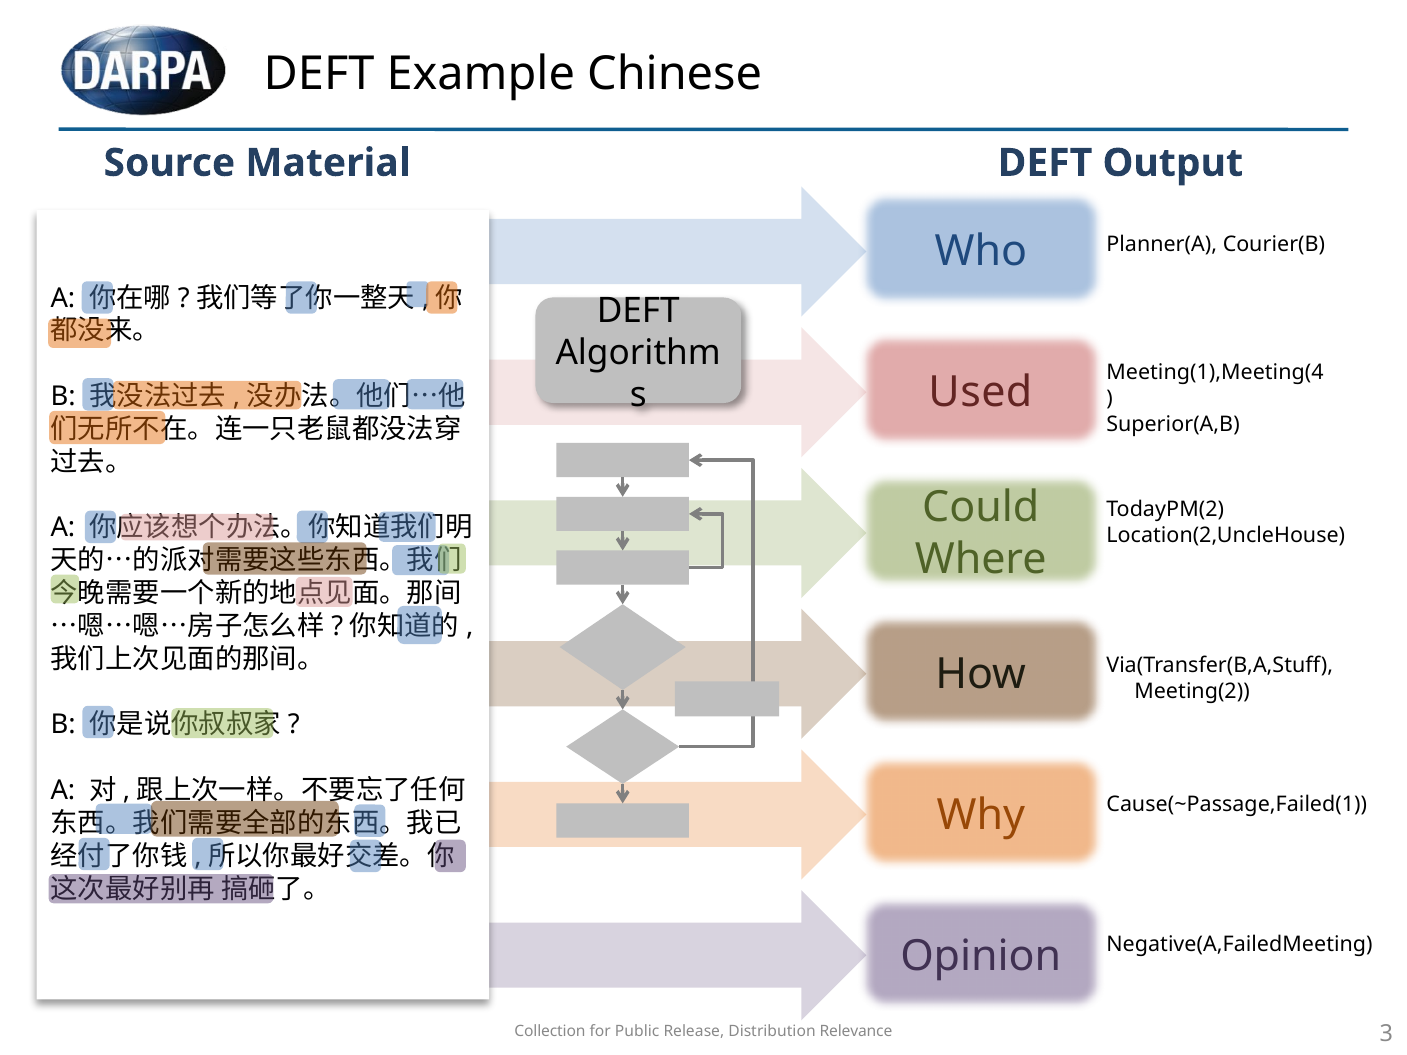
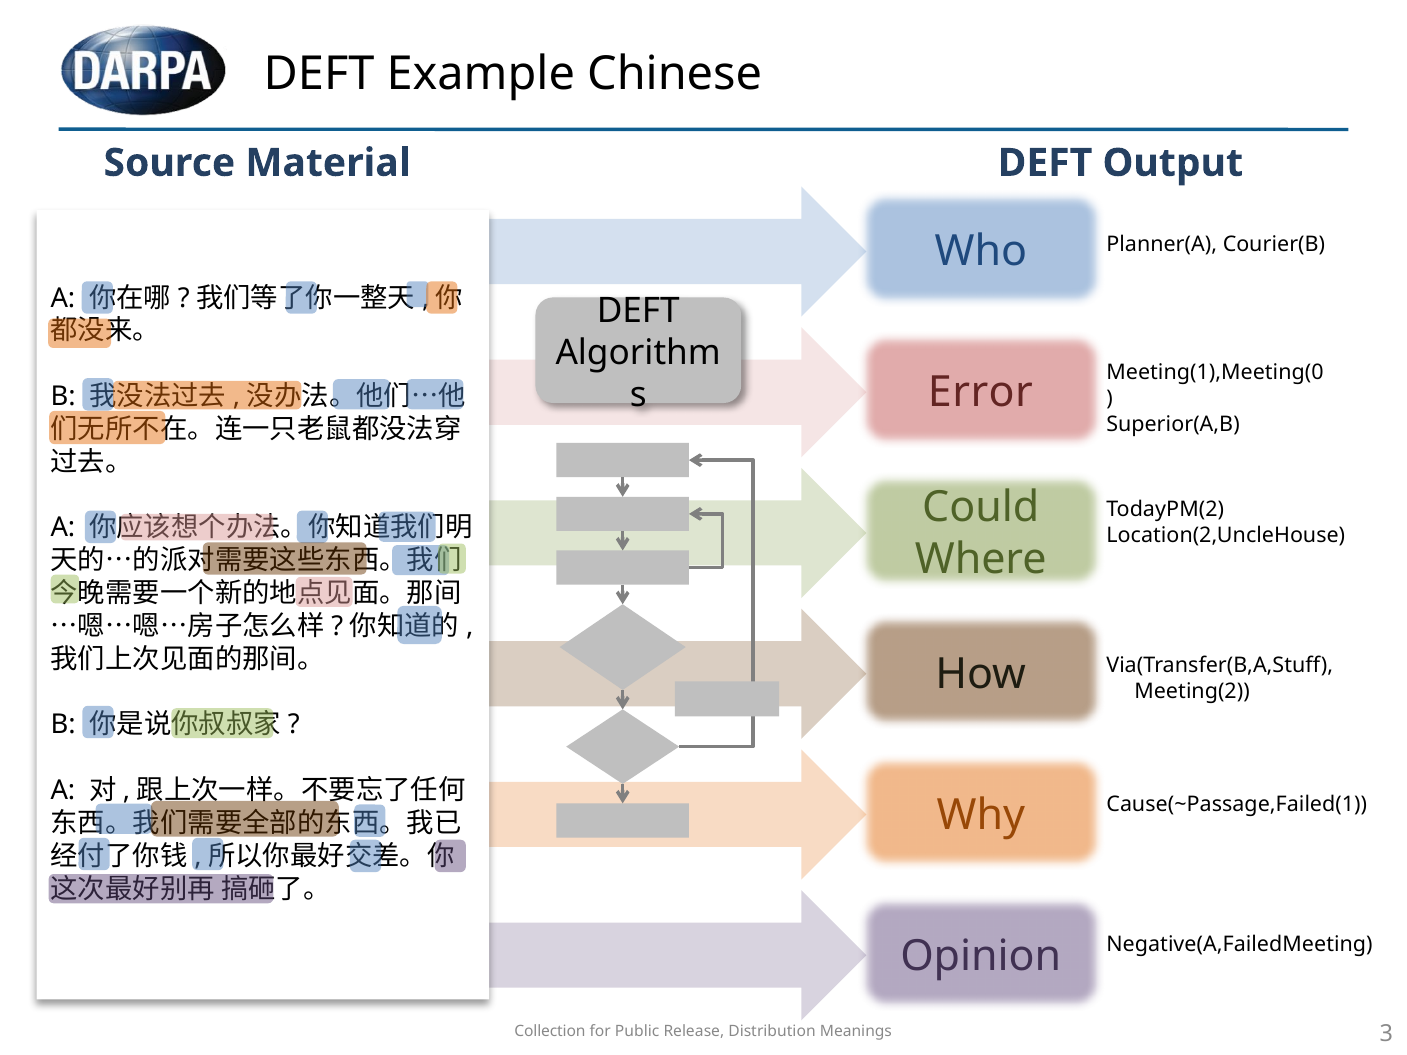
Meeting(1),Meeting(4: Meeting(1),Meeting(4 -> Meeting(1),Meeting(0 (1215, 373)
Used: Used -> Error (980, 393)
Relevance: Relevance -> Meanings (856, 1032)
